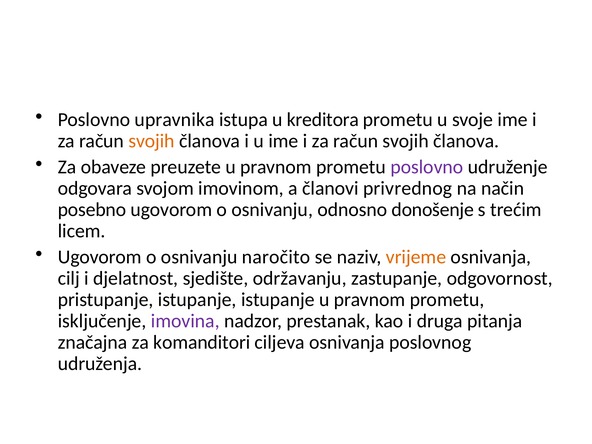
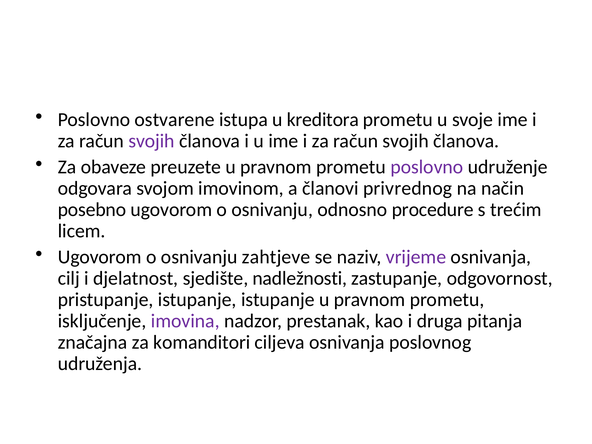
upravnika: upravnika -> ostvarene (175, 120)
svojih colour: orange -> purple (152, 141)
donošenje: donošenje -> procedure (433, 210)
naročito: naročito -> zahtjeve (276, 257)
vrijeme colour: orange -> purple (416, 257)
održavanju: održavanju -> nadležnosti (300, 278)
